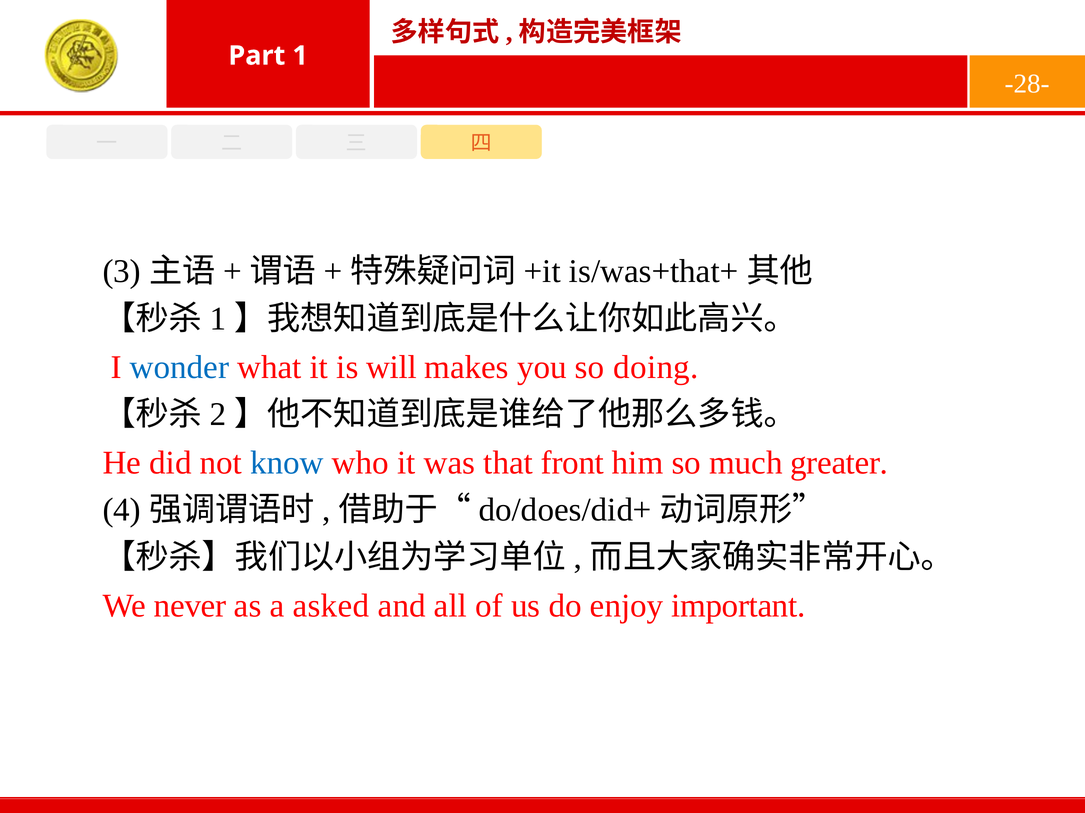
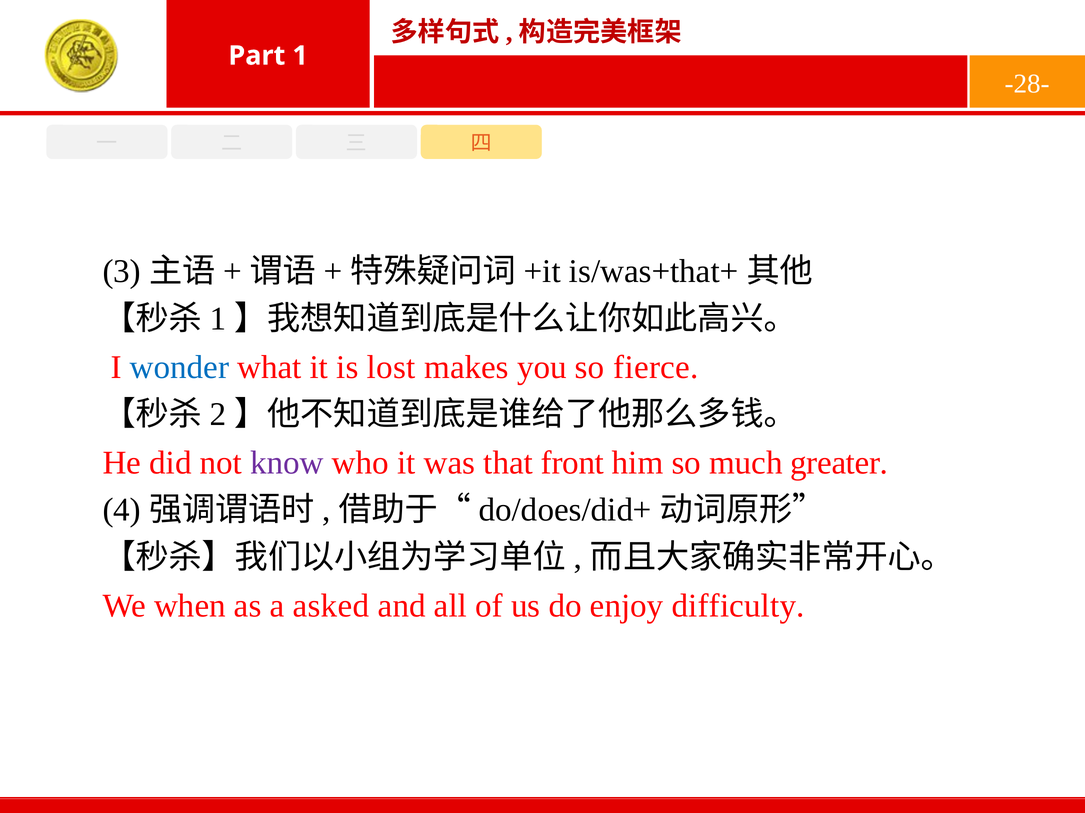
will: will -> lost (391, 368)
doing: doing -> fierce (656, 368)
know colour: blue -> purple (287, 463)
never: never -> when (190, 606)
important: important -> difficulty (738, 606)
